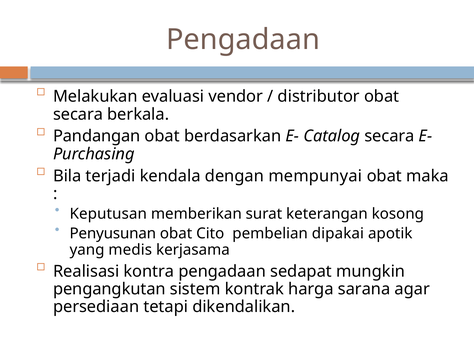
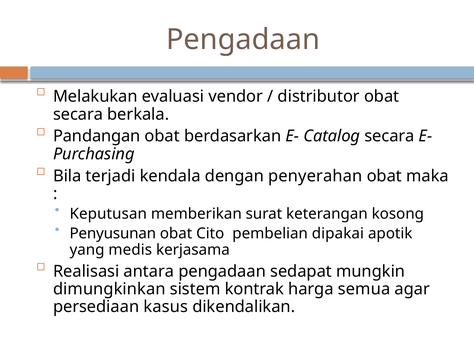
mempunyai: mempunyai -> penyerahan (315, 176)
kontra: kontra -> antara (149, 271)
pengangkutan: pengangkutan -> dimungkinkan (109, 289)
sarana: sarana -> semua (364, 289)
tetapi: tetapi -> kasus (166, 306)
